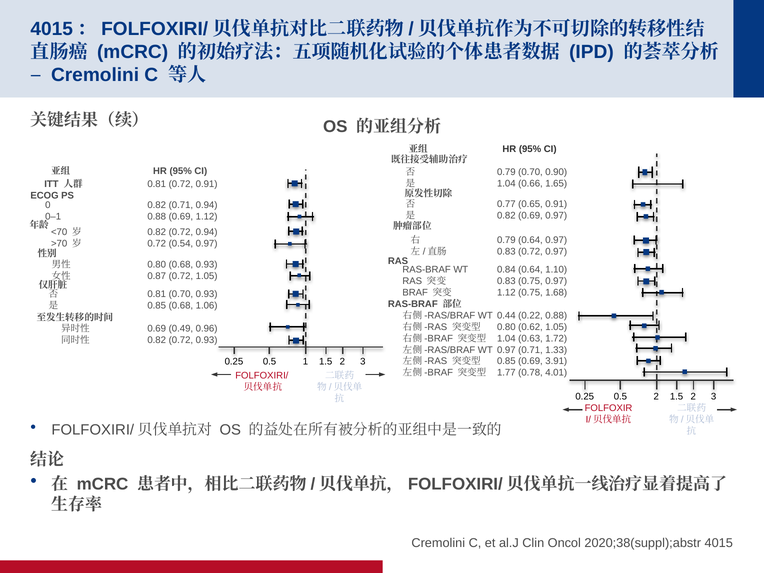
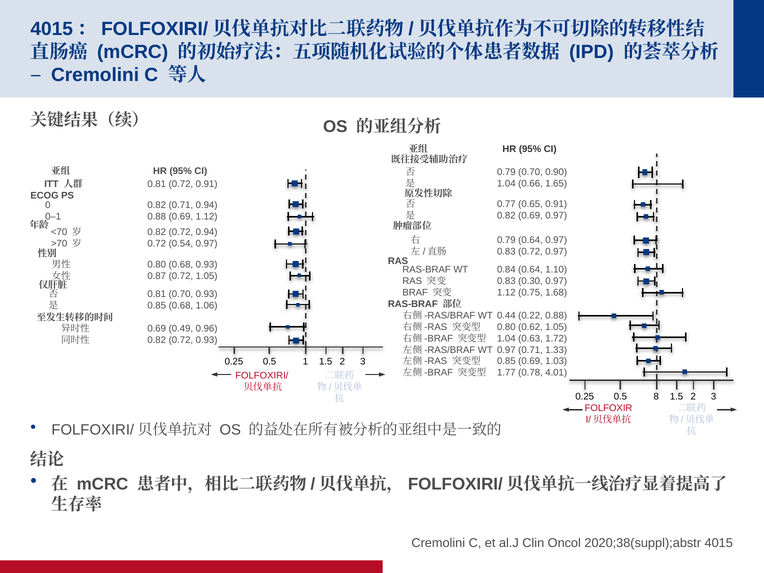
0.83 0.75: 0.75 -> 0.30 (530, 281)
3.91: 3.91 -> 1.03 (556, 361)
0.5 2: 2 -> 8 (656, 396)
